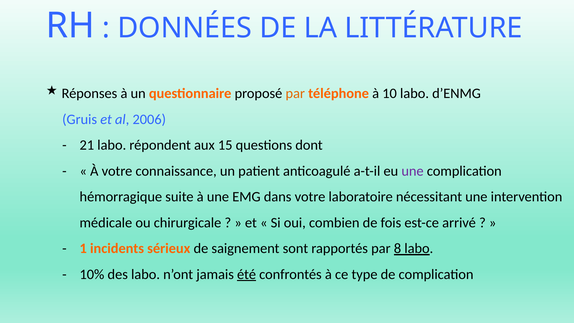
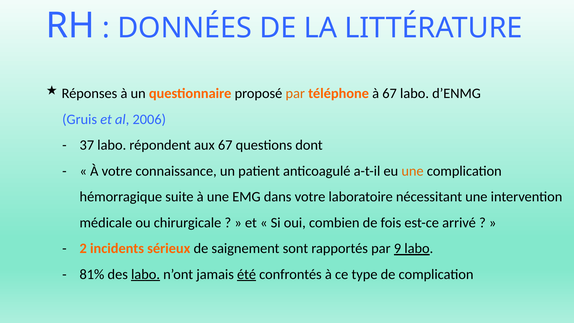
à 10: 10 -> 67 (390, 93)
21: 21 -> 37 (87, 145)
aux 15: 15 -> 67 (225, 145)
une colour: purple -> orange (413, 171)
1: 1 -> 2 (83, 248)
8: 8 -> 9 (398, 248)
10%: 10% -> 81% (92, 274)
labo underline: none -> present (146, 274)
